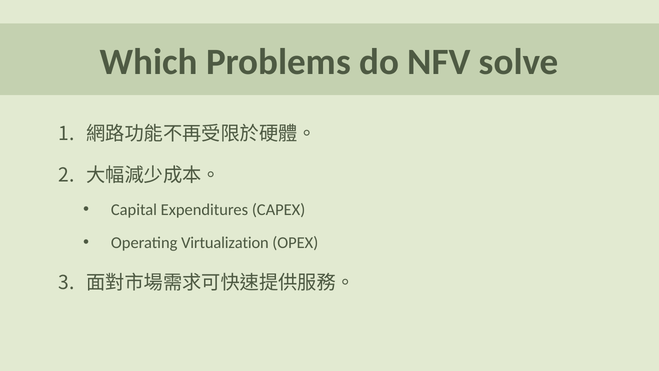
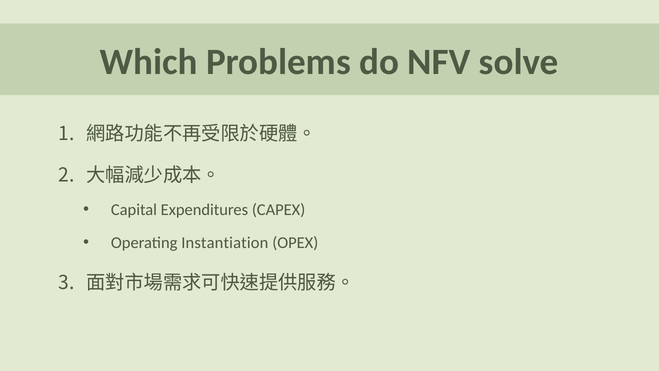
Virtualization: Virtualization -> Instantiation (225, 243)
